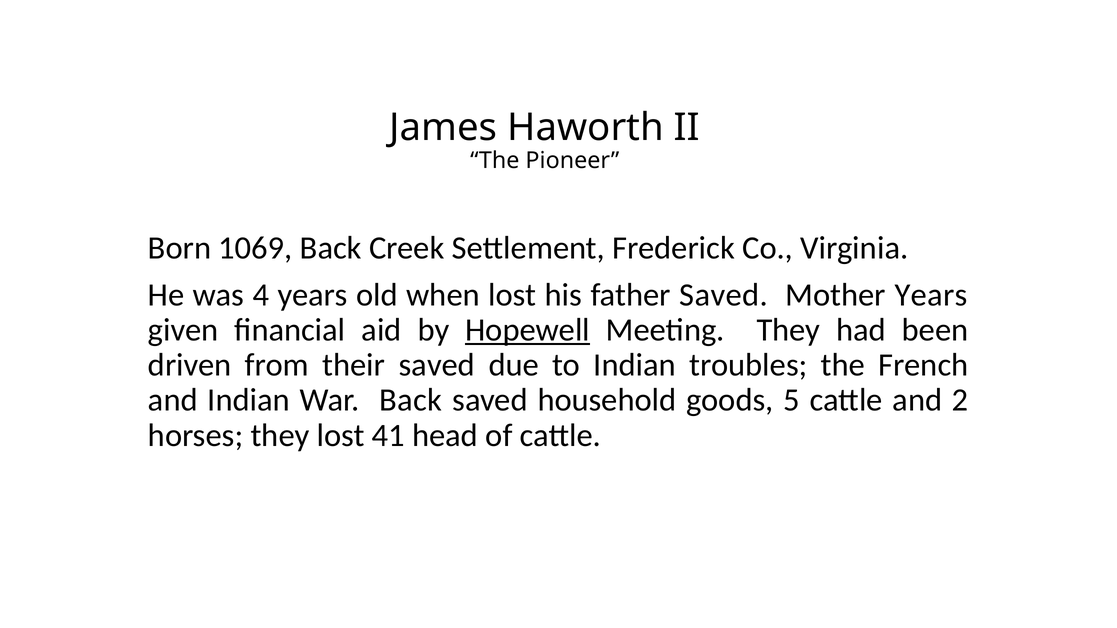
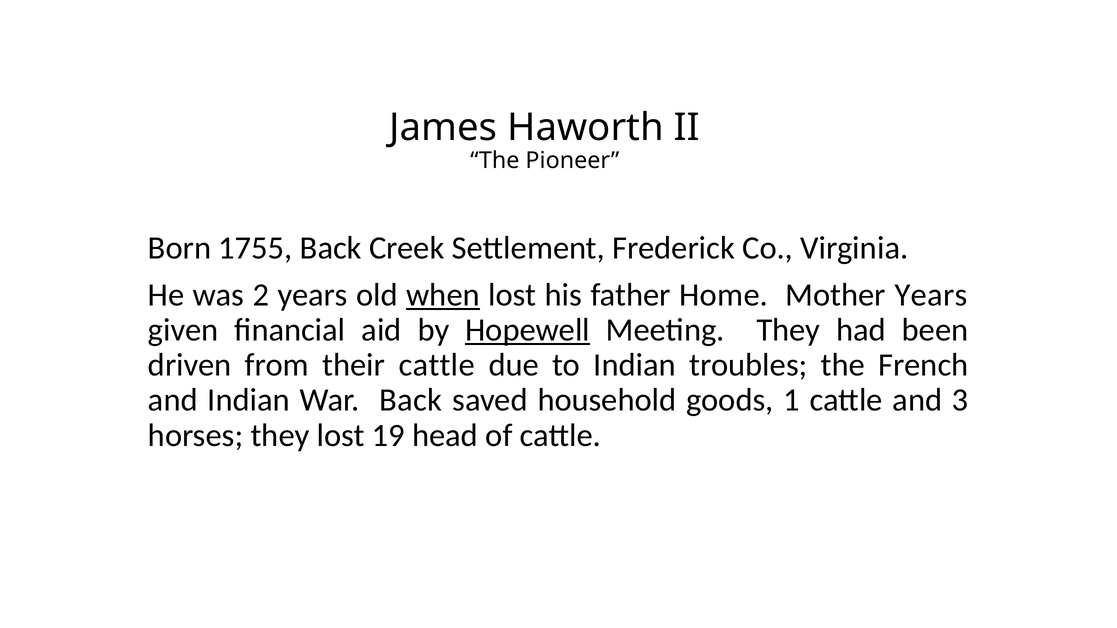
1069: 1069 -> 1755 (256, 248)
4: 4 -> 2 (261, 295)
when underline: none -> present (443, 295)
father Saved: Saved -> Home (724, 295)
their saved: saved -> cattle (437, 365)
5: 5 -> 1 (792, 400)
2: 2 -> 3 (960, 400)
41: 41 -> 19 (388, 436)
